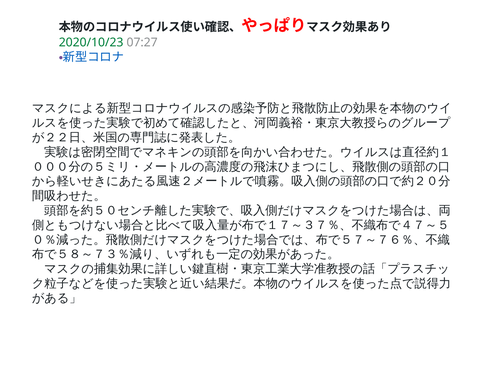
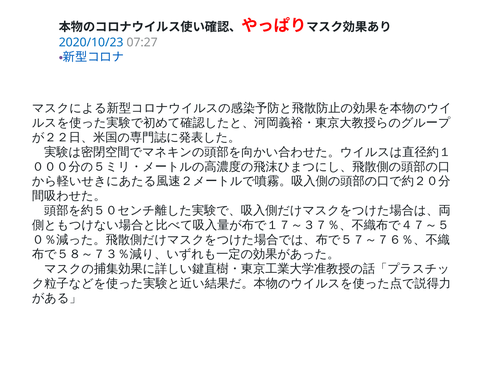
2020/10/23 colour: green -> blue (91, 43)
